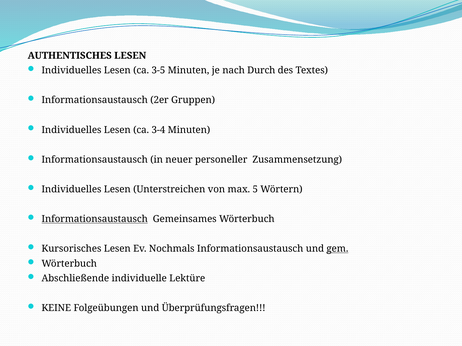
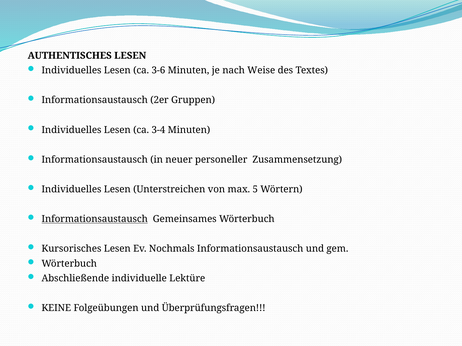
3-5: 3-5 -> 3-6 (158, 71)
Durch: Durch -> Weise (261, 71)
gem underline: present -> none (337, 249)
